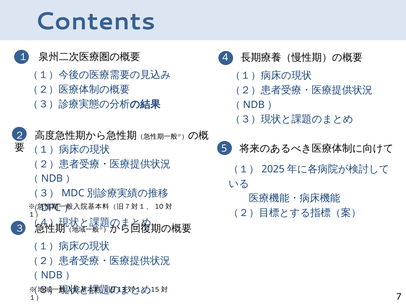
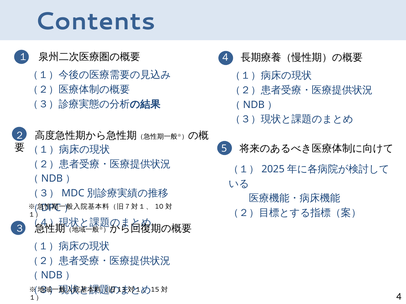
7: 7 -> 4 (399, 297)
